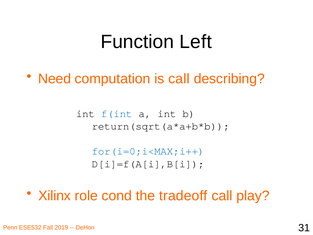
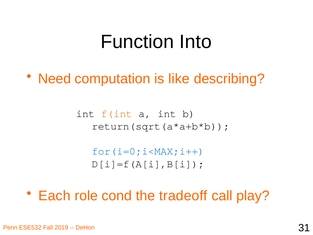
Left: Left -> Into (196, 42)
is call: call -> like (179, 79)
f(int colour: blue -> orange (117, 114)
Xilinx: Xilinx -> Each (54, 196)
